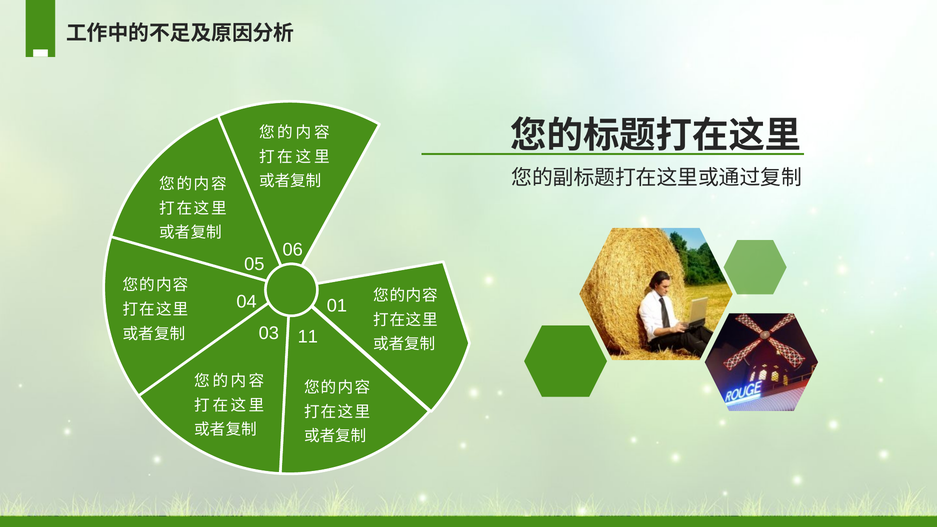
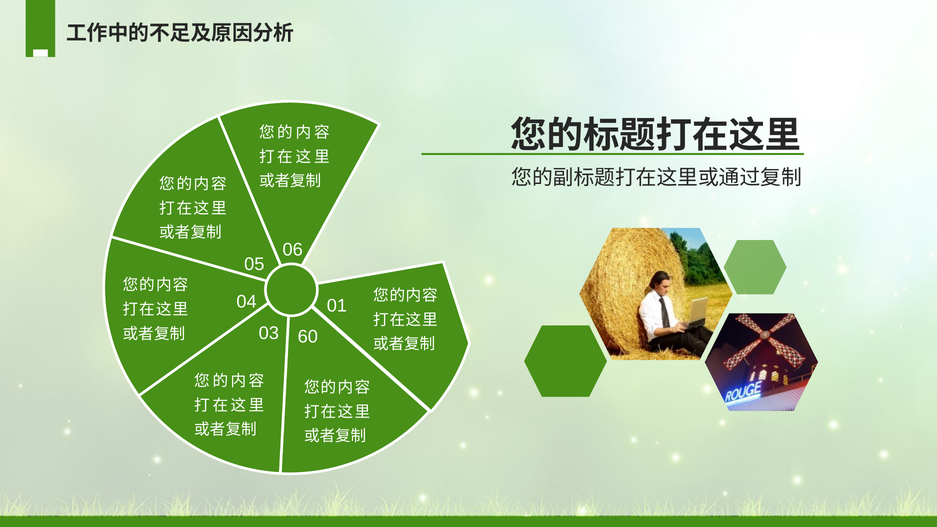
11: 11 -> 60 (308, 337)
